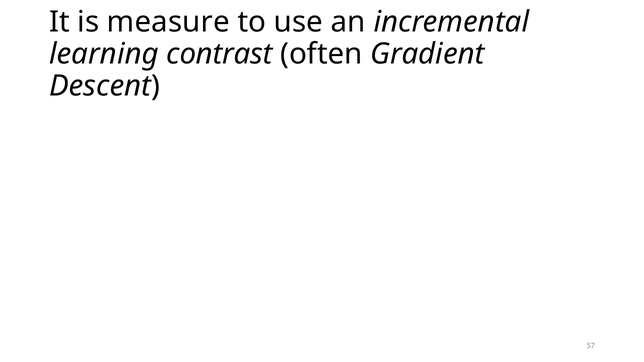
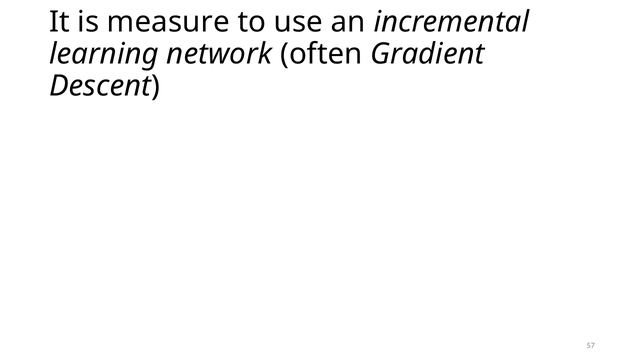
contrast: contrast -> network (219, 54)
